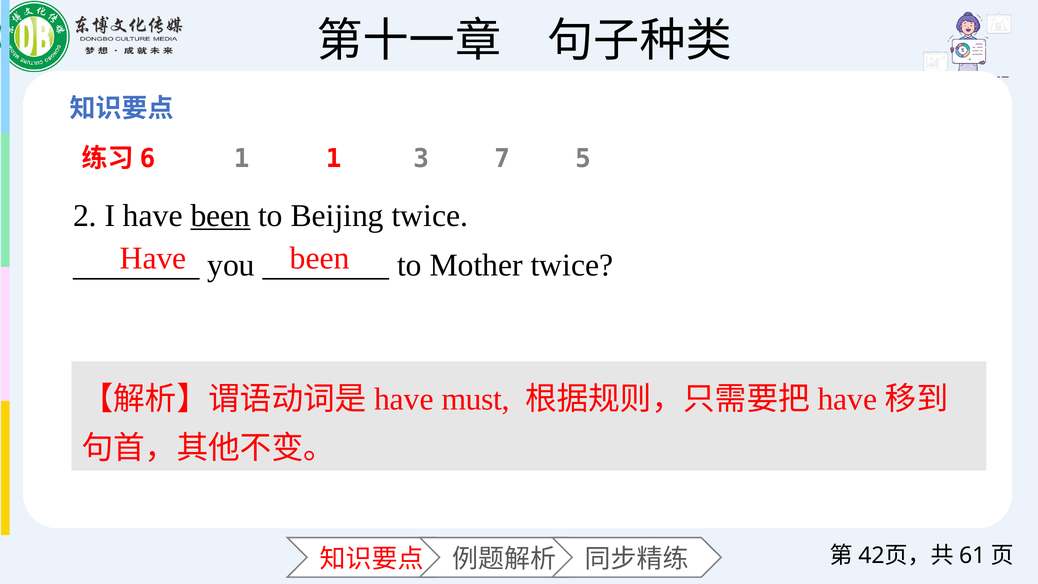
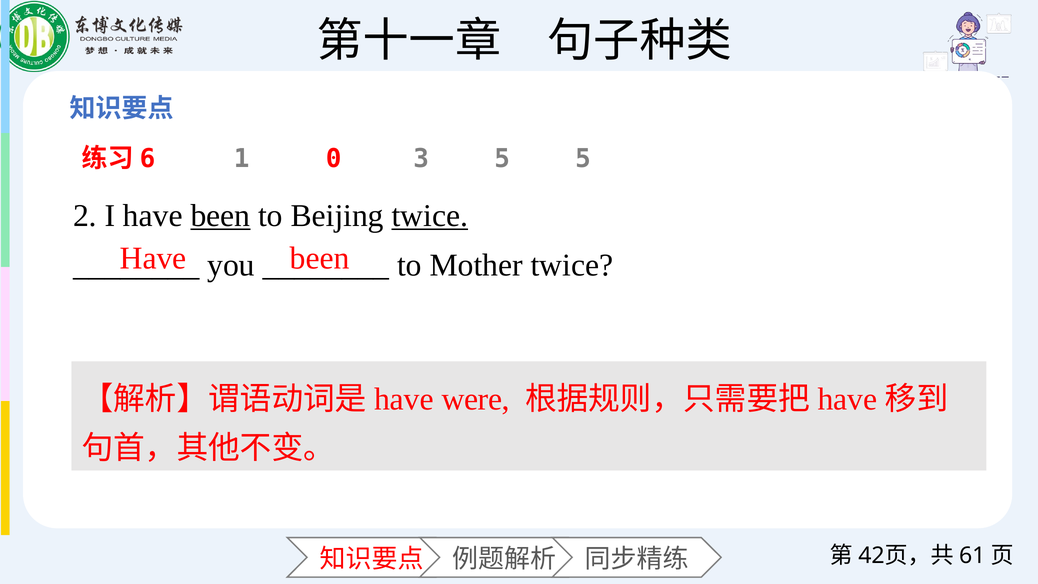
1 1: 1 -> 0 (334, 158)
3 7: 7 -> 5 (502, 158)
twice underline: none -> present (430, 216)
must: must -> were (476, 399)
